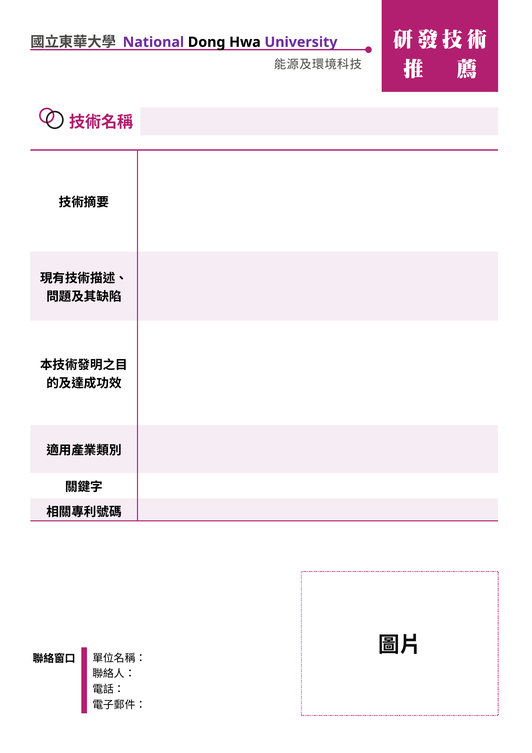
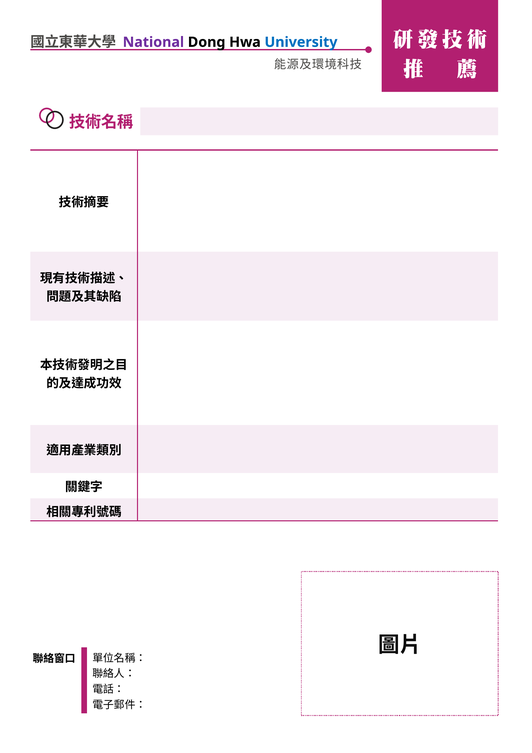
University colour: purple -> blue (301, 42)
